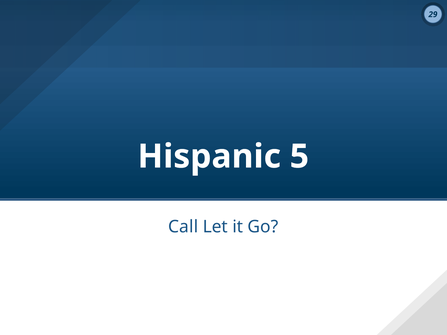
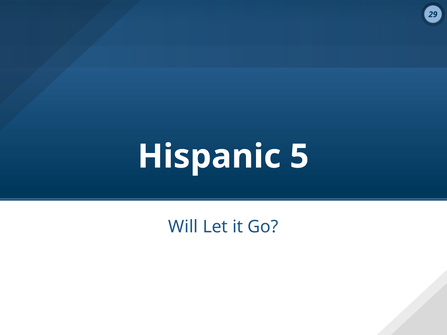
Call: Call -> Will (183, 227)
